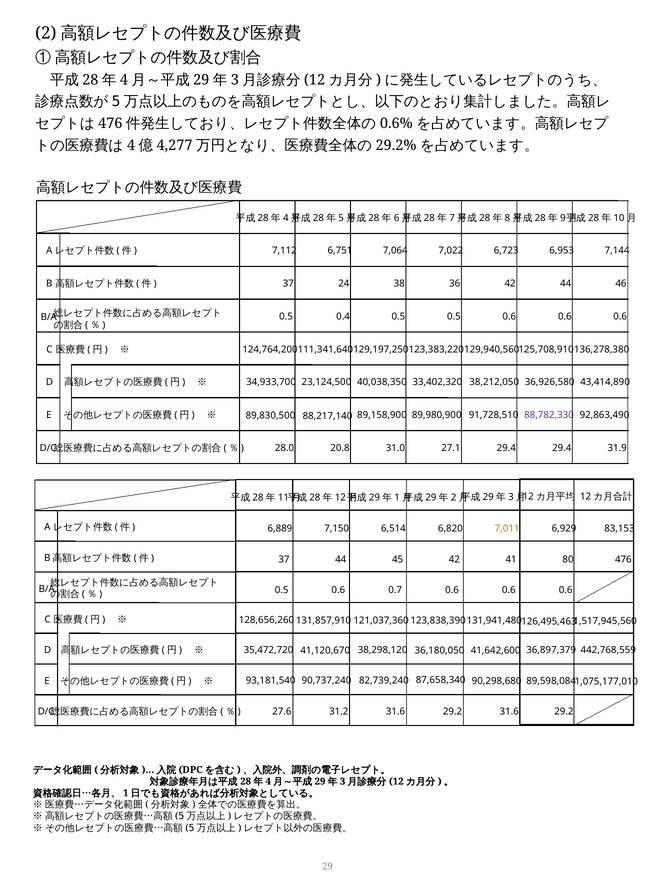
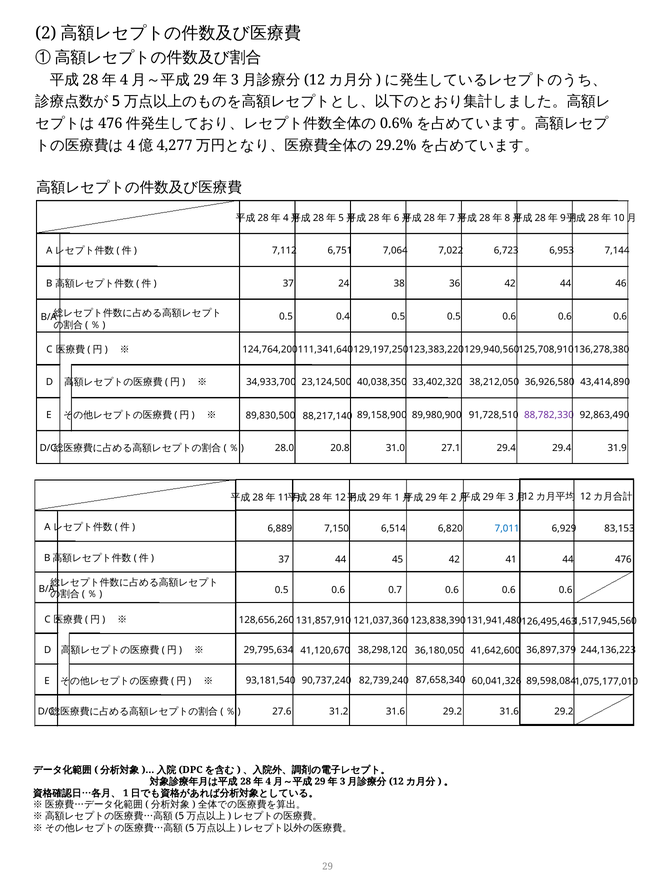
7,011 colour: orange -> blue (507, 528)
41 80: 80 -> 44 (568, 559)
35,472,720: 35,472,720 -> 29,795,634 (268, 649)
442,768,559: 442,768,559 -> 244,136,223 (608, 650)
90,298,680: 90,298,680 -> 60,041,326 (497, 680)
